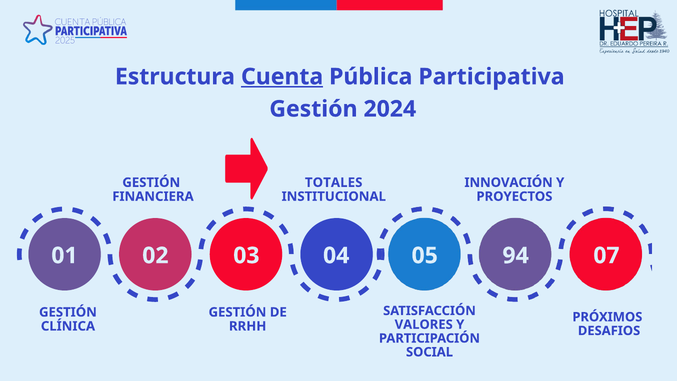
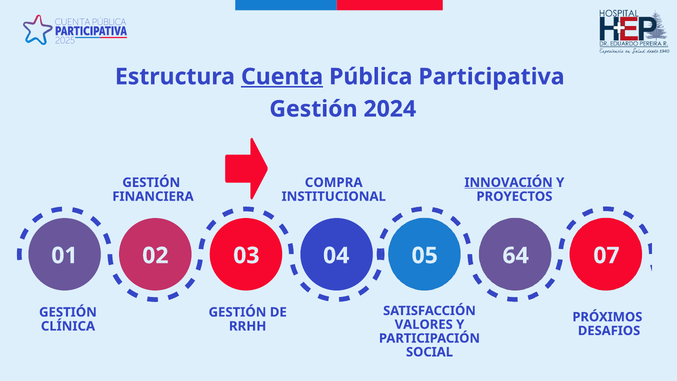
TOTALES: TOTALES -> COMPRA (334, 182)
INNOVACIÓN underline: none -> present (509, 182)
94: 94 -> 64 (516, 255)
